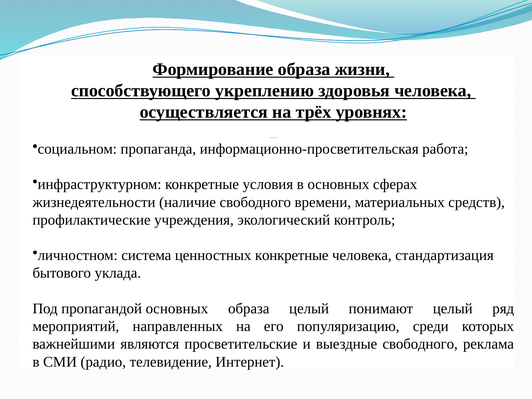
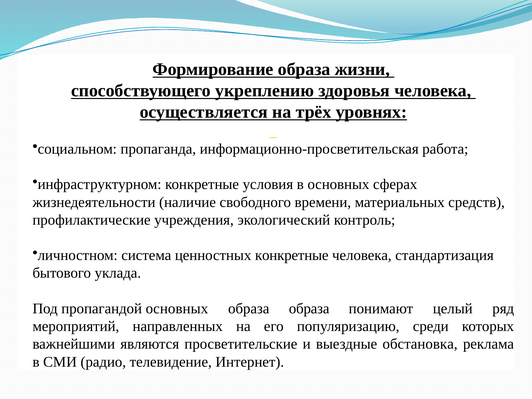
образа целый: целый -> образа (309, 309)
выездные свободного: свободного -> обстановка (420, 344)
